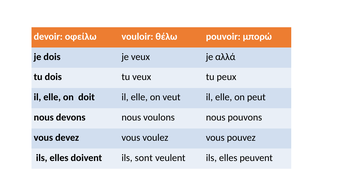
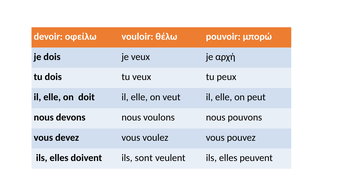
αλλά: αλλά -> αρχή (225, 57)
